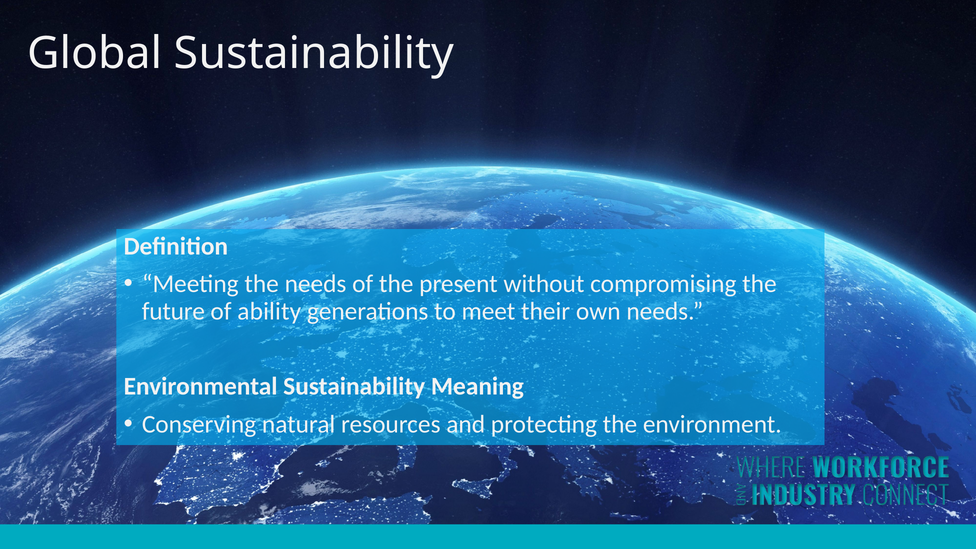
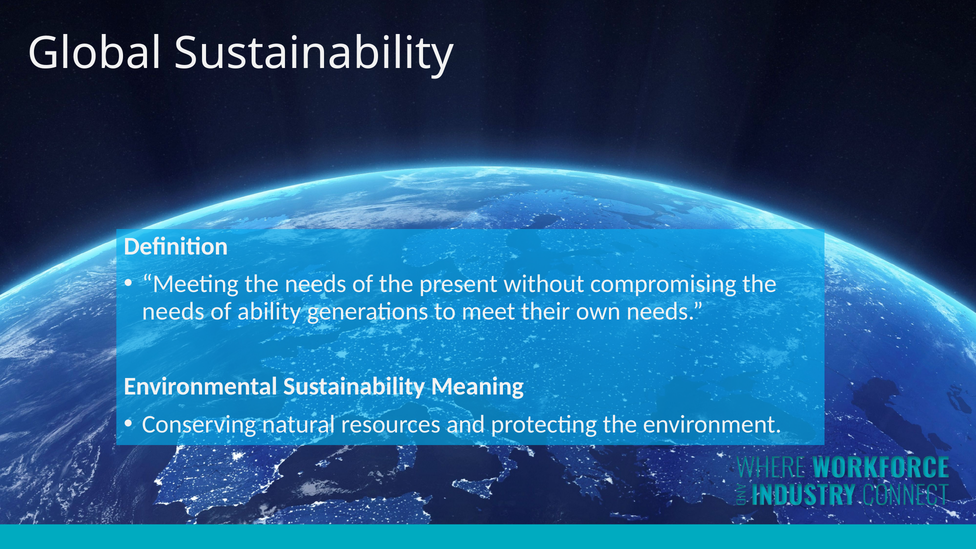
future: future -> needs (173, 311)
